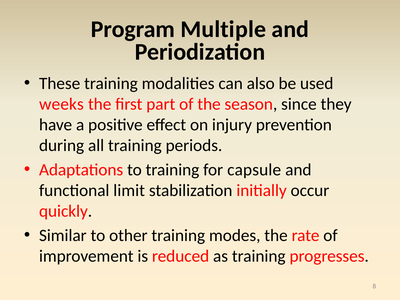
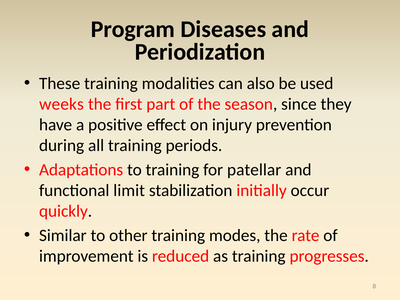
Multiple: Multiple -> Diseases (223, 29)
capsule: capsule -> patellar (254, 170)
